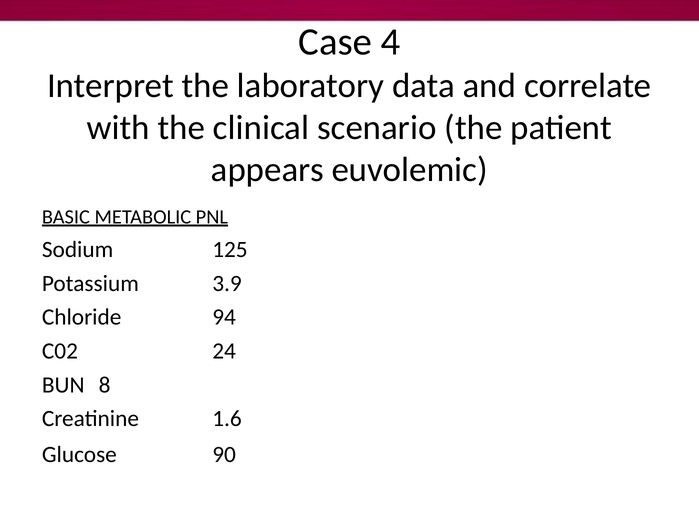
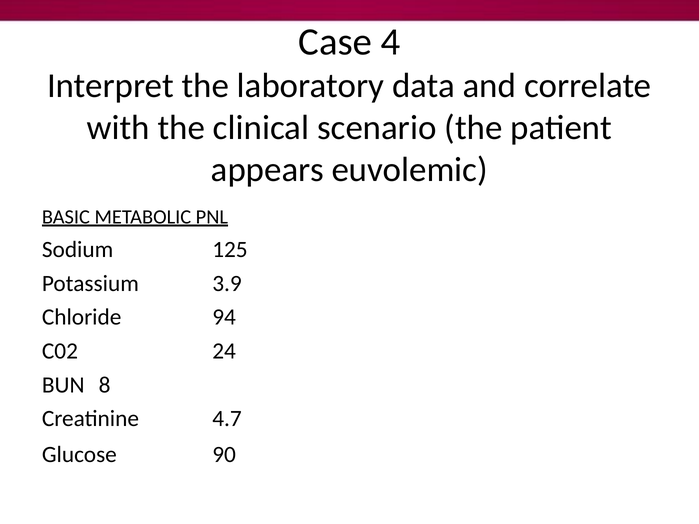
1.6: 1.6 -> 4.7 (227, 419)
